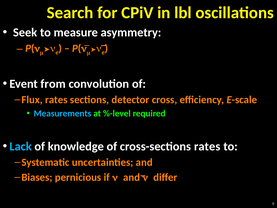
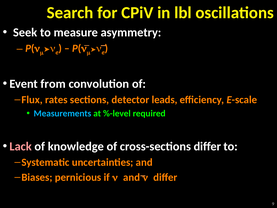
cross: cross -> leads (165, 100)
Lack colour: light blue -> pink (21, 146)
cross-sections rates: rates -> differ (207, 146)
